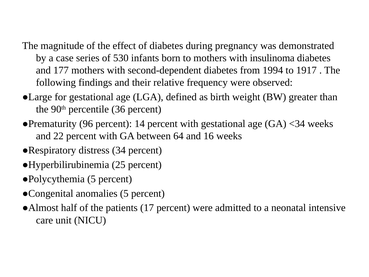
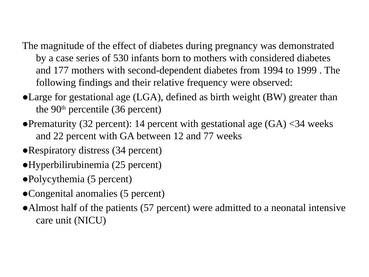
insulinoma: insulinoma -> considered (272, 58)
1917: 1917 -> 1999 (306, 70)
96: 96 -> 32 (86, 124)
64: 64 -> 12 (178, 136)
16: 16 -> 77 (209, 136)
17: 17 -> 57 (147, 208)
